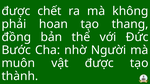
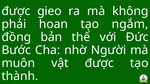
chết: chết -> gieo (49, 11)
thang: thang -> ngắm (130, 24)
